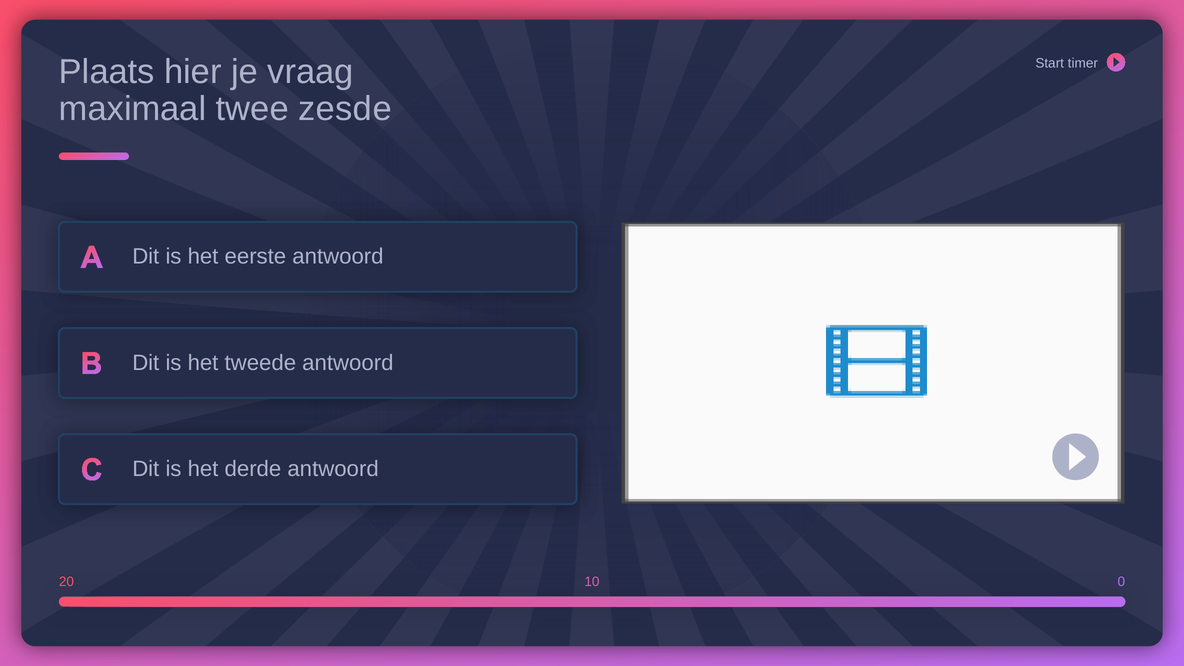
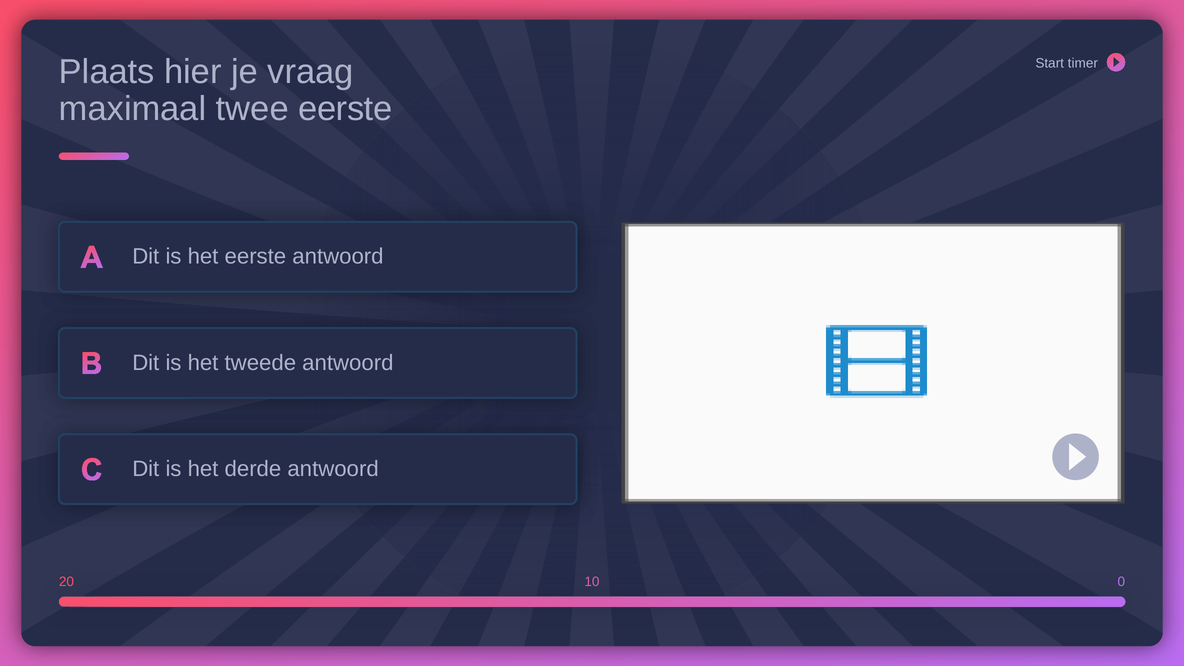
twee zesde: zesde -> eerste (345, 109)
